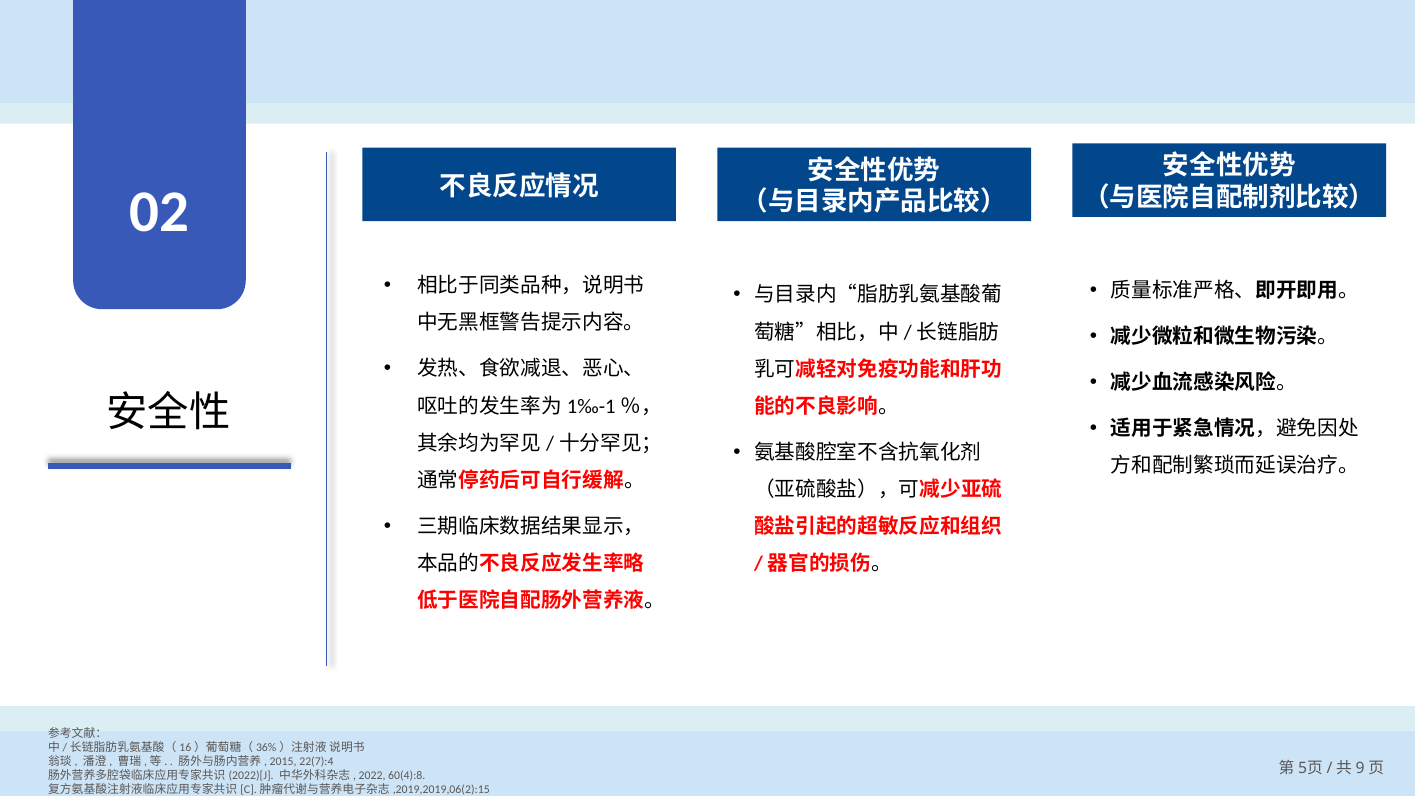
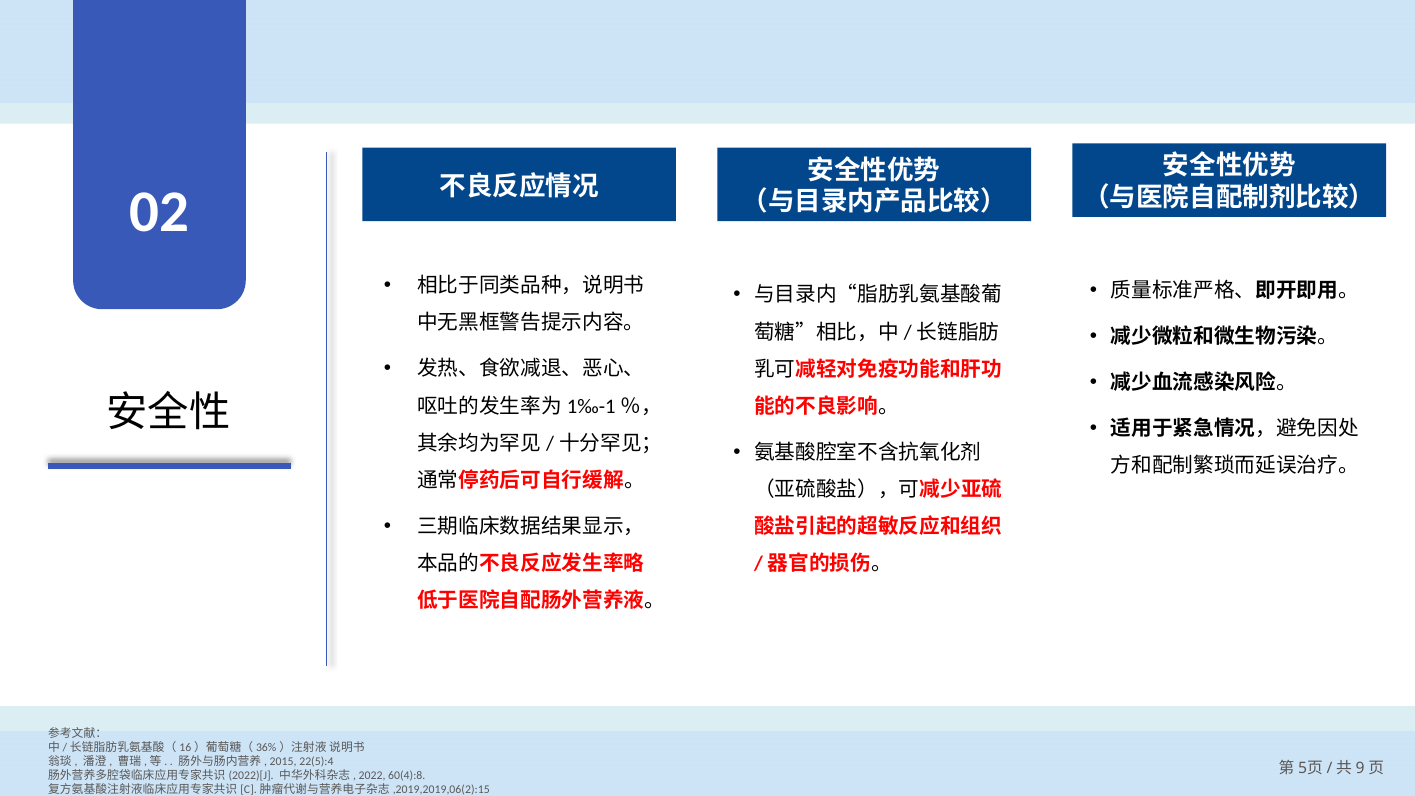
22(7):4: 22(7):4 -> 22(5):4 (316, 761)
